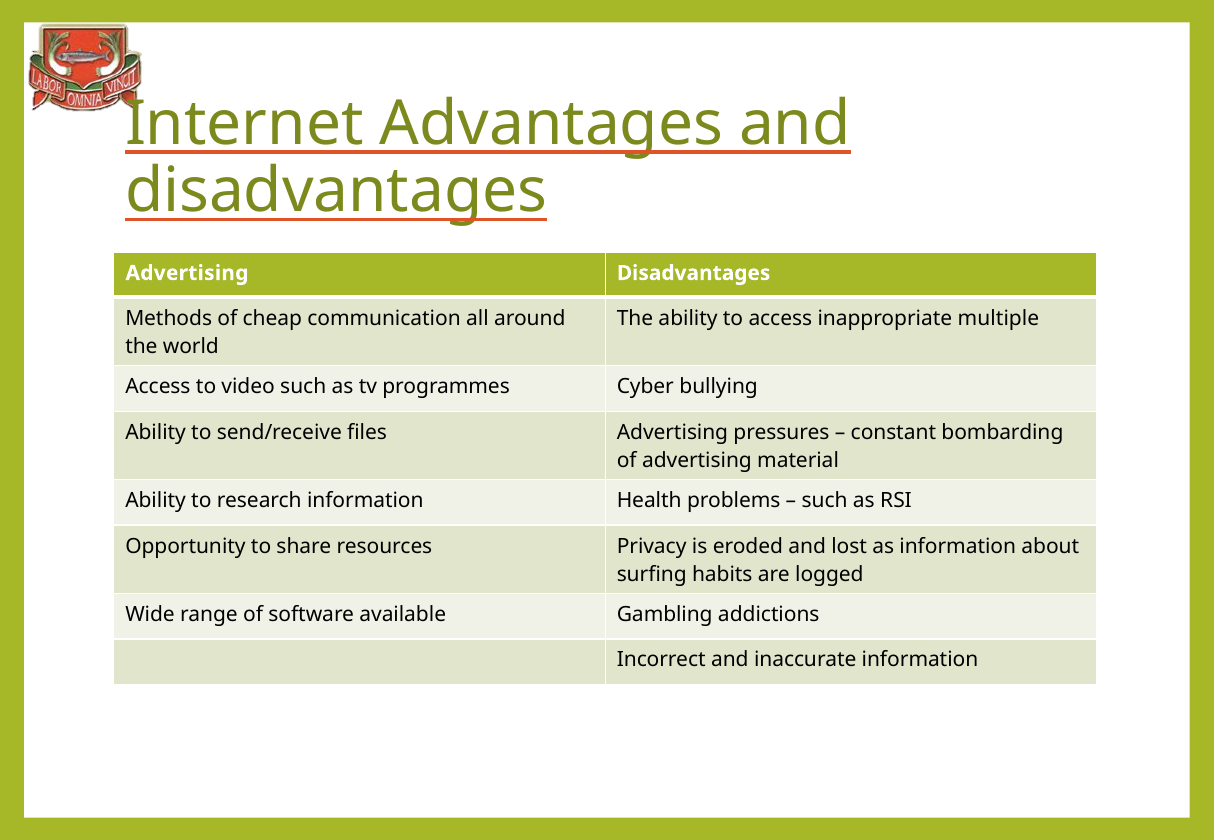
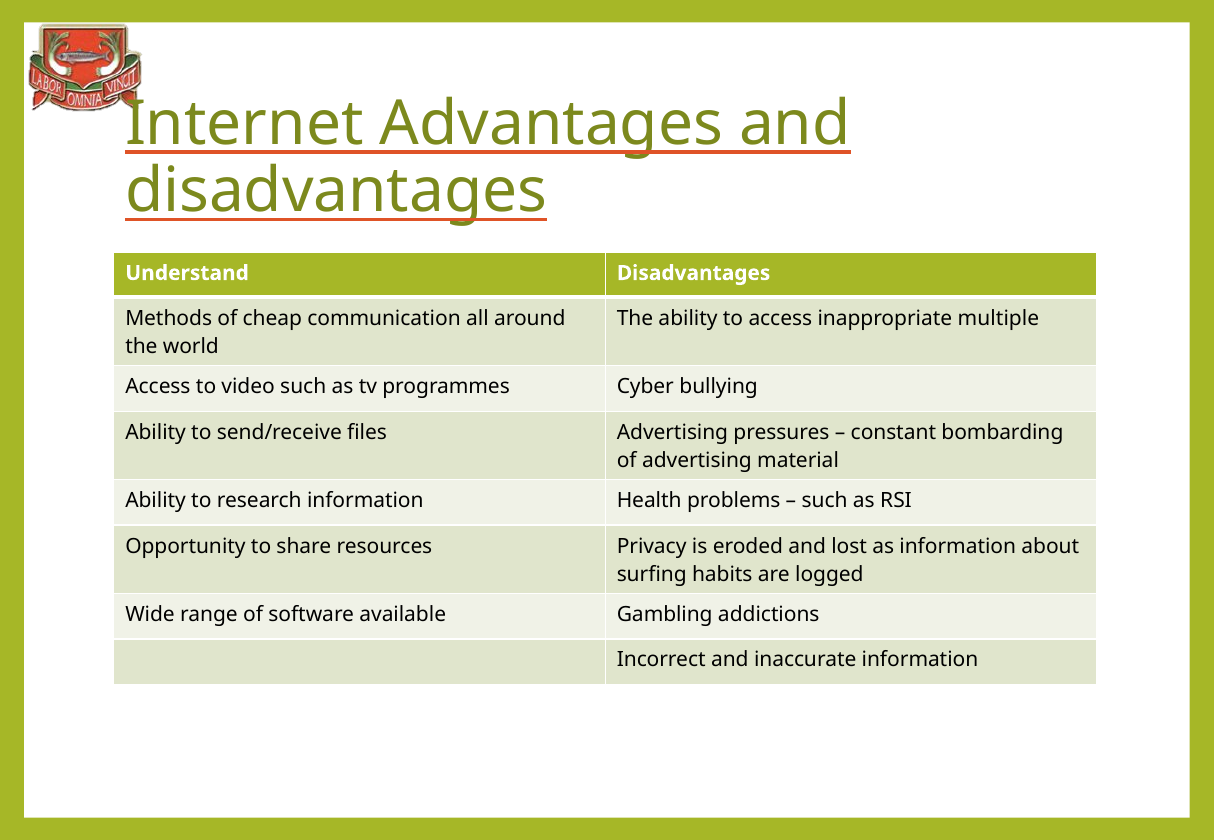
Advertising: Advertising -> Understand (187, 273)
